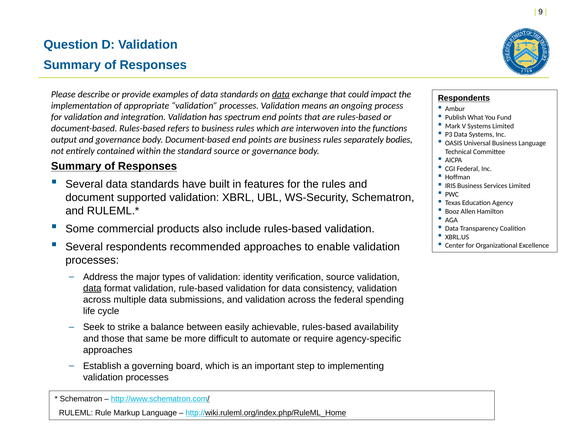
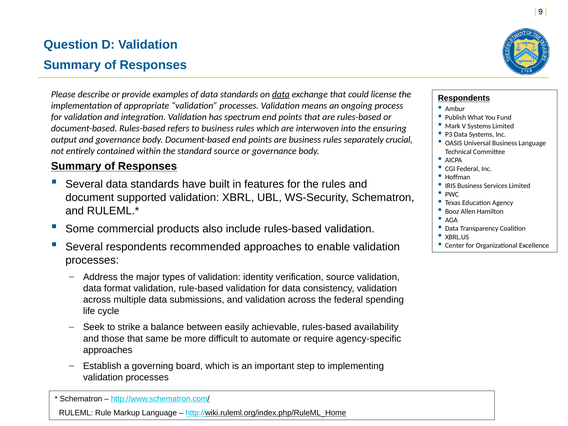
impact: impact -> license (384, 94)
functions: functions -> ensuring (390, 128)
bodies: bodies -> crucial (399, 140)
data underline: present -> none (92, 288)
